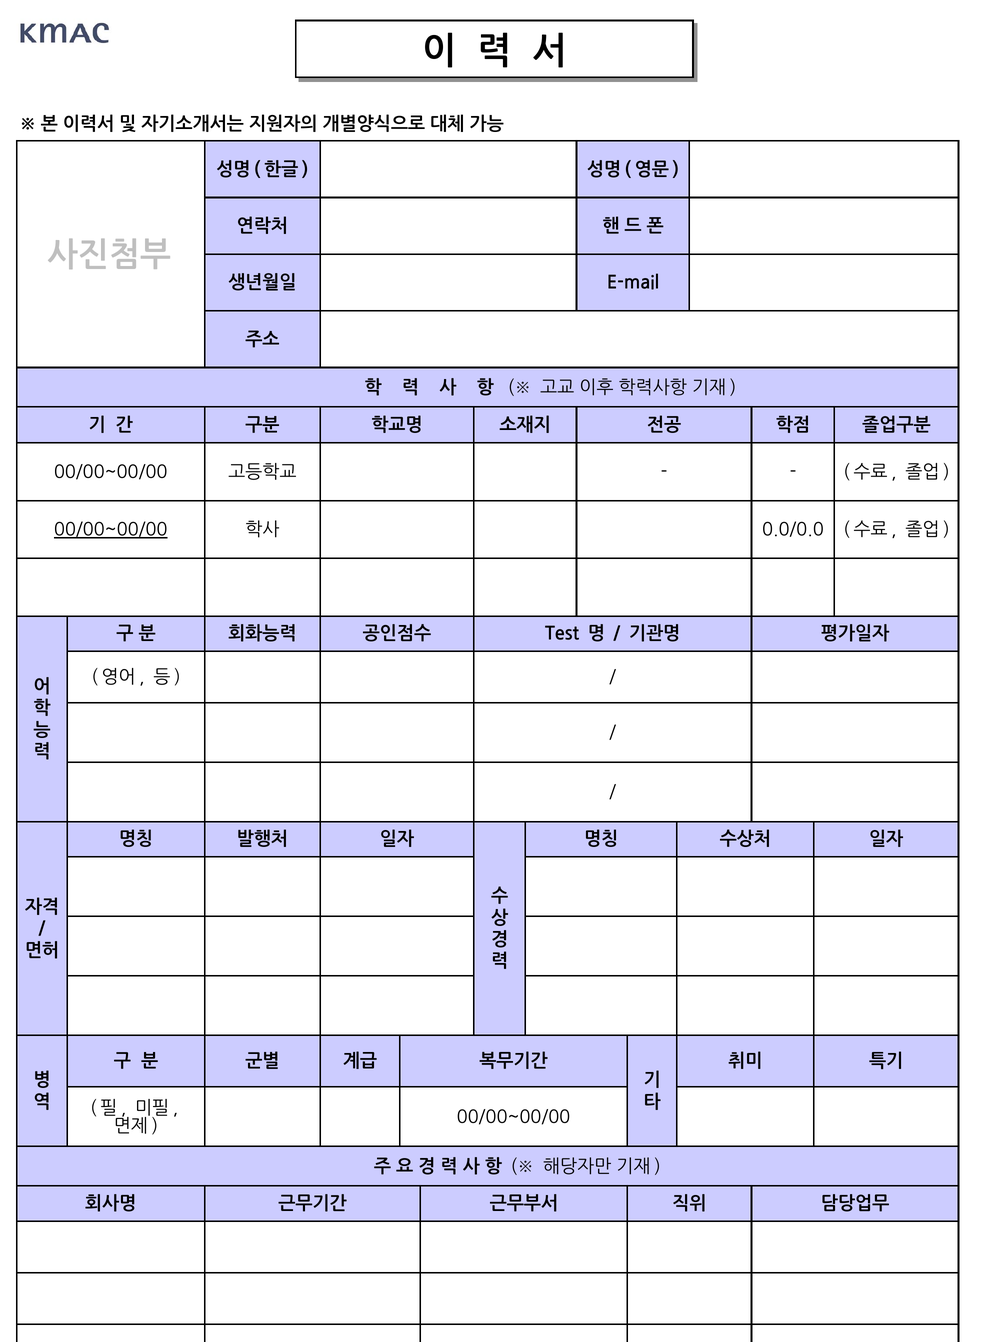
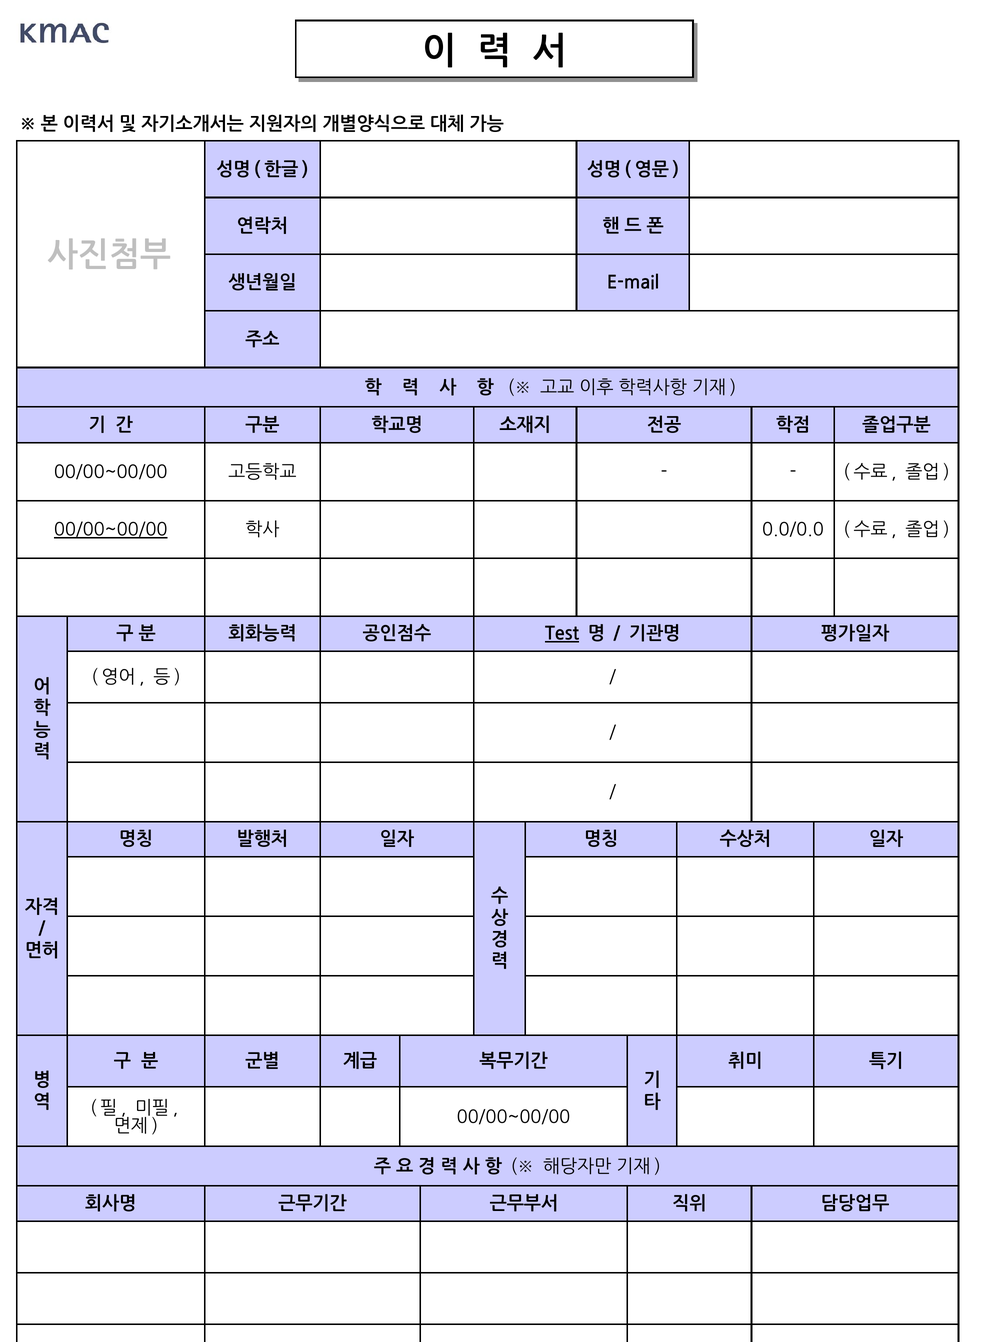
Test underline: none -> present (562, 634)
